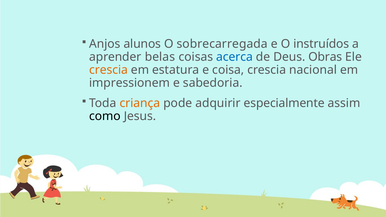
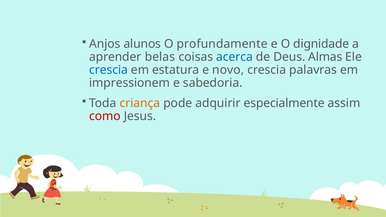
sobrecarregada: sobrecarregada -> profundamente (222, 44)
instruídos: instruídos -> dignidade (321, 44)
Obras: Obras -> Almas (325, 57)
crescia colour: orange -> blue (109, 70)
coisa: coisa -> novo (228, 70)
nacional: nacional -> palavras (313, 70)
como colour: black -> red (105, 116)
